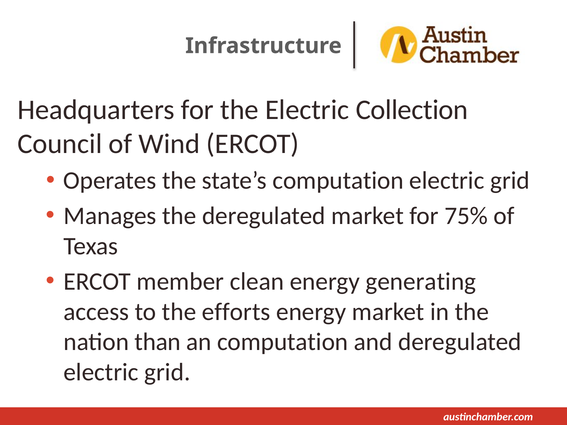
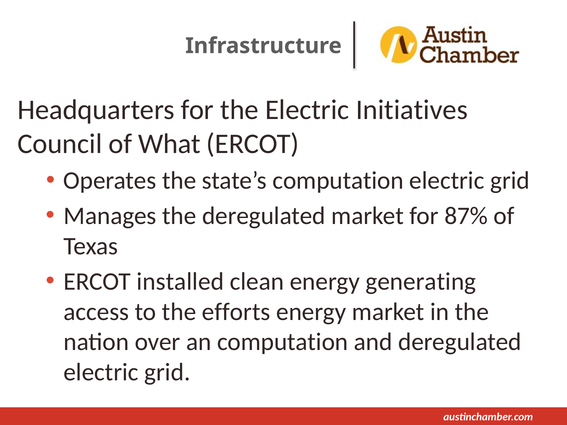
Collection: Collection -> Initiatives (412, 110)
Wind: Wind -> What (169, 144)
75%: 75% -> 87% (466, 216)
member: member -> installed (180, 282)
than: than -> over (158, 342)
